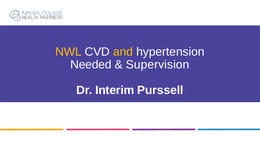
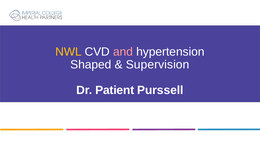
and colour: yellow -> pink (123, 52)
Needed: Needed -> Shaped (91, 65)
Interim: Interim -> Patient (115, 90)
